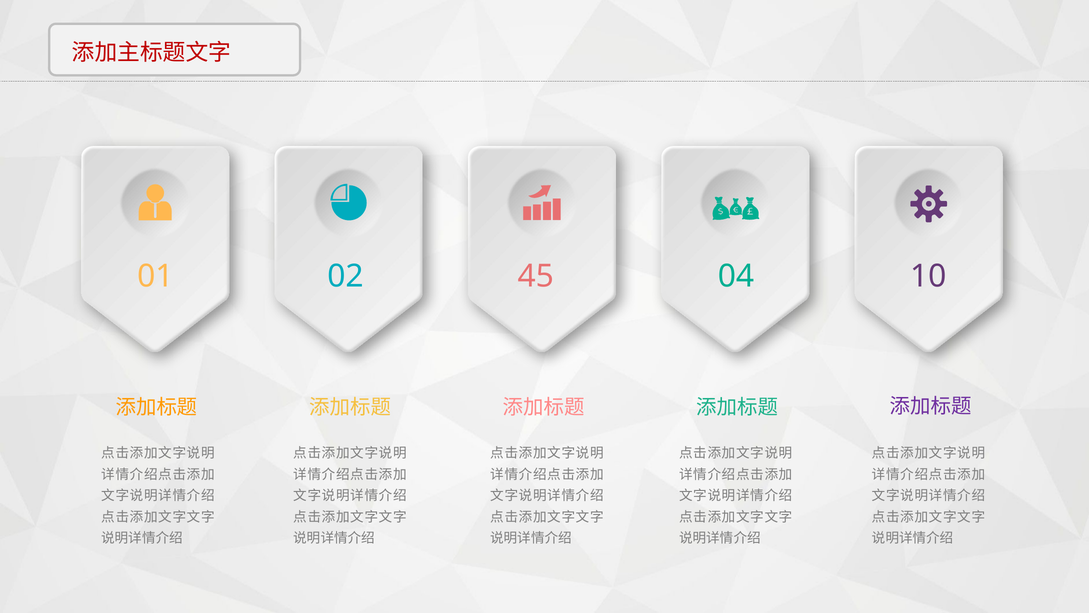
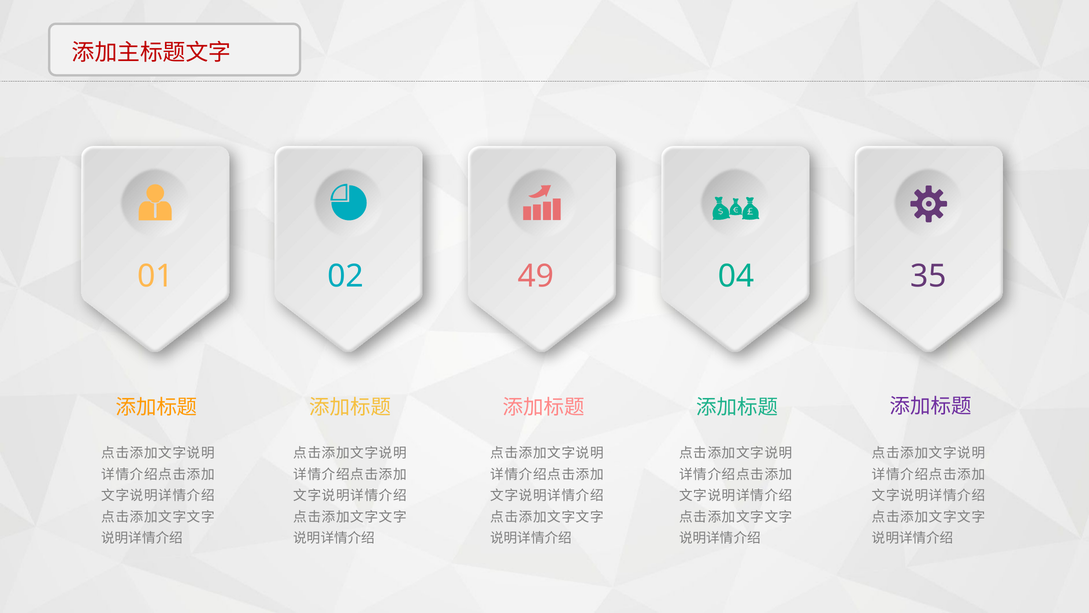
45: 45 -> 49 (536, 276)
10: 10 -> 35 (928, 276)
